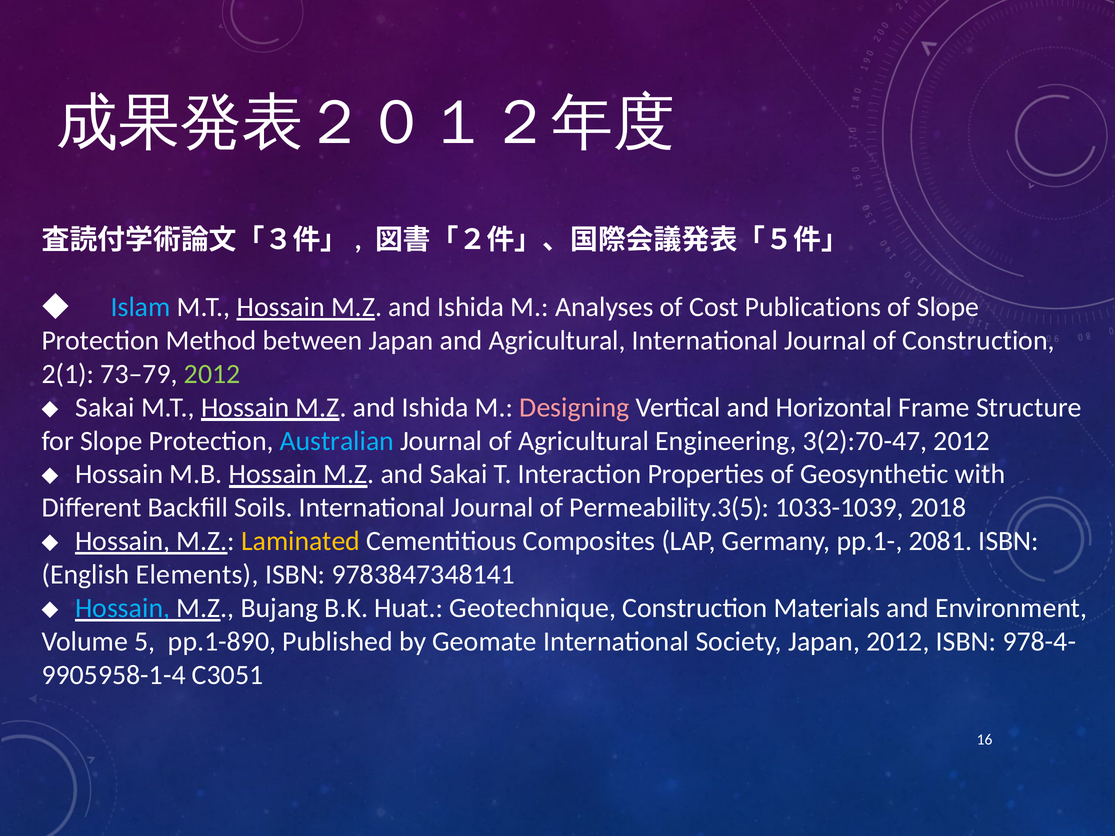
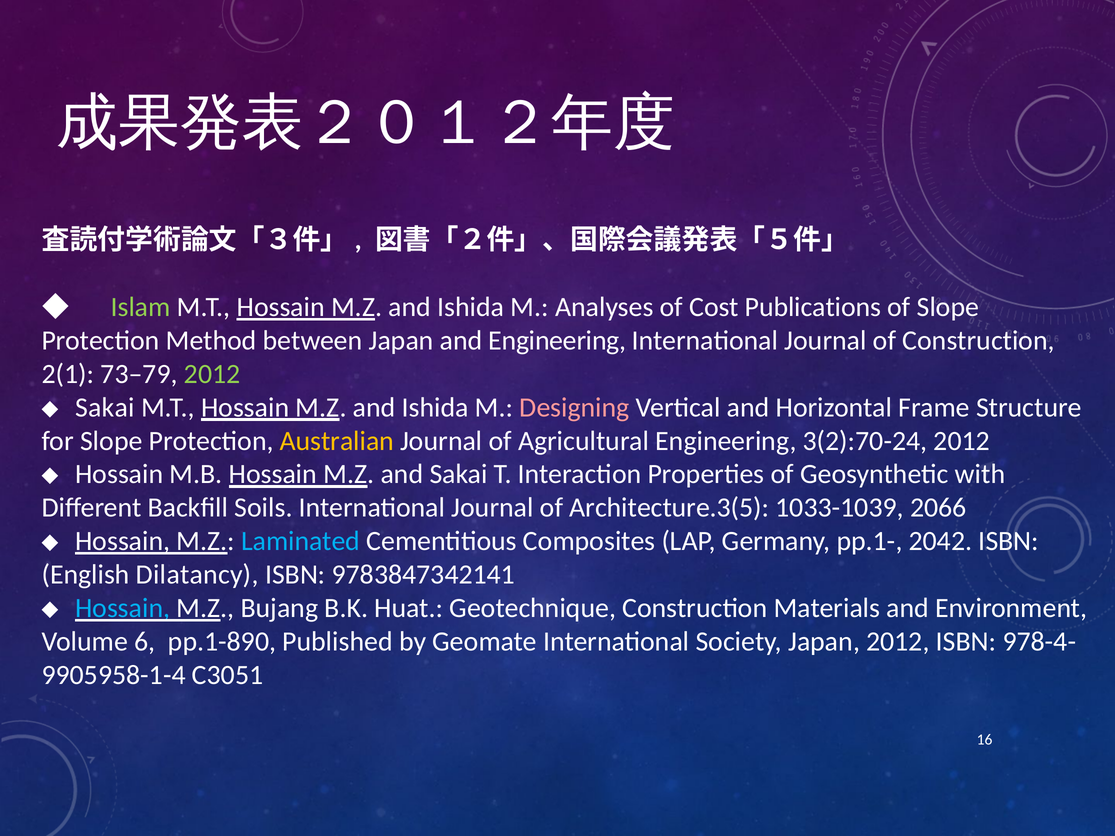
Islam colour: light blue -> light green (141, 307)
and Agricultural: Agricultural -> Engineering (557, 341)
Australian colour: light blue -> yellow (337, 441)
3(2):70-47: 3(2):70-47 -> 3(2):70-24 (865, 441)
Permeability.3(5: Permeability.3(5 -> Architecture.3(5 (669, 508)
2018: 2018 -> 2066 (938, 508)
Laminated colour: yellow -> light blue (301, 541)
2081: 2081 -> 2042 (940, 541)
Elements: Elements -> Dilatancy (197, 575)
9783847348141: 9783847348141 -> 9783847342141 (423, 575)
5: 5 -> 6 (145, 642)
